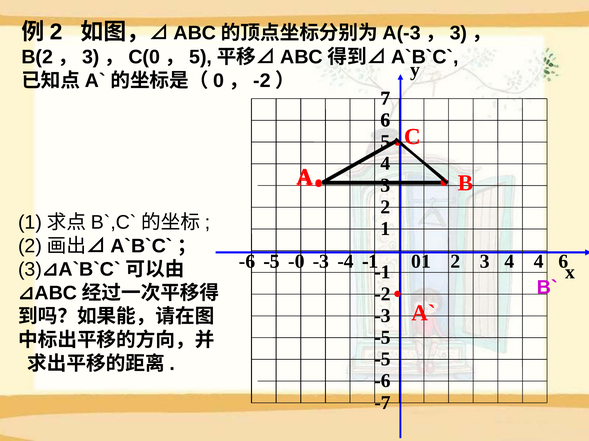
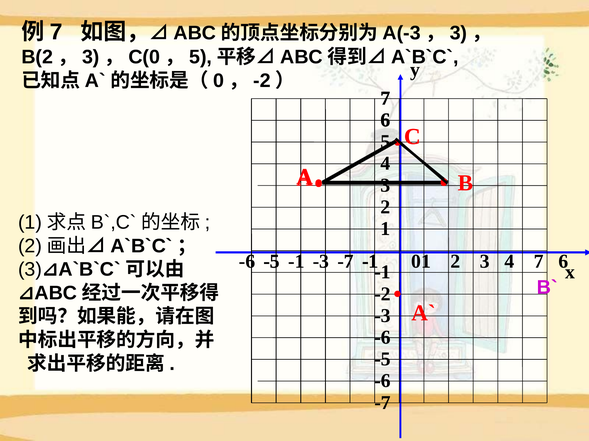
2: 2 -> 7 (56, 32)
-0: -0 -> -1 (296, 262)
-3 -4: -4 -> -7 (346, 262)
4 4: 4 -> 7 (539, 262)
-5: -5 -> -6 (383, 338)
